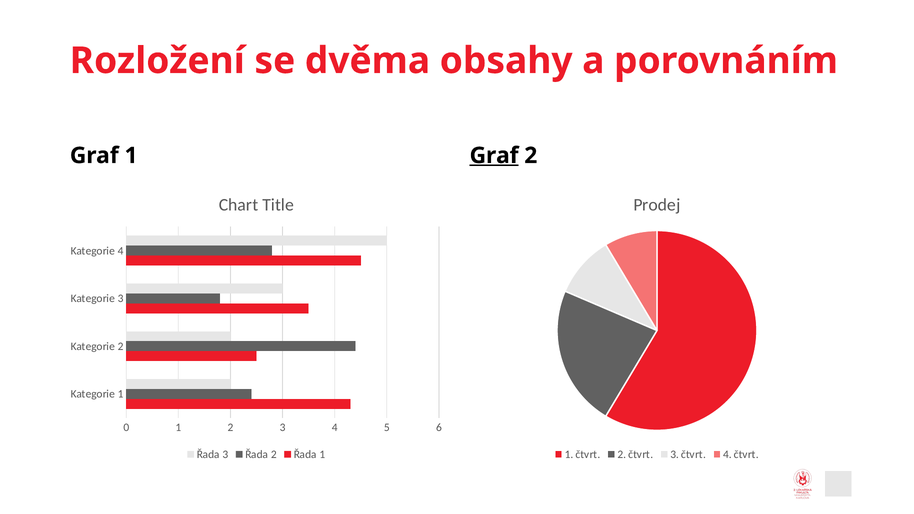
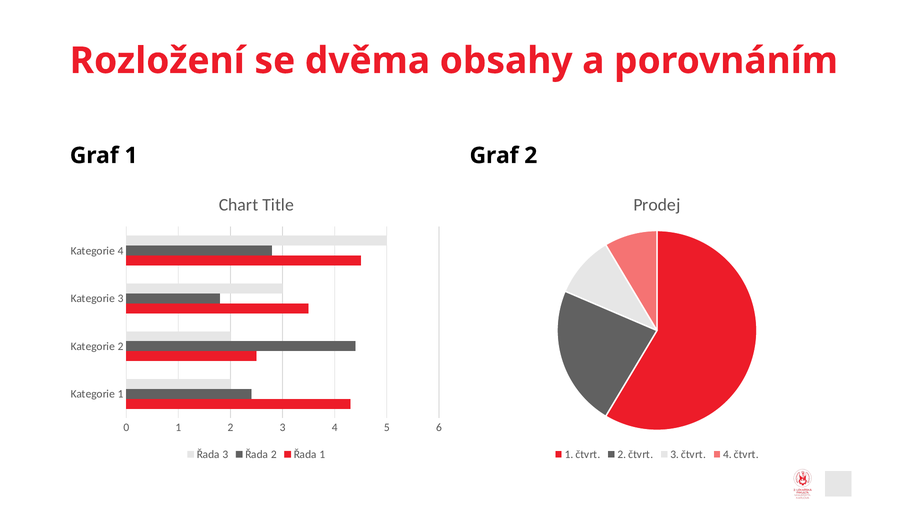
Graf underline: present -> none (494, 156)
